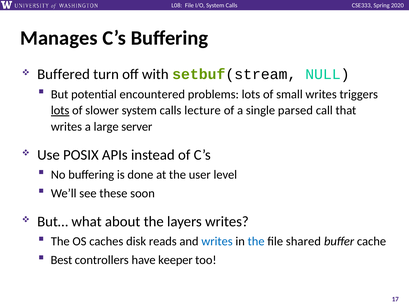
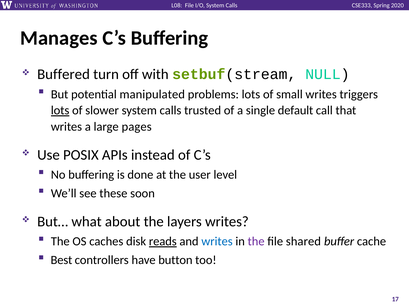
encountered: encountered -> manipulated (152, 94)
lecture: lecture -> trusted (203, 110)
parsed: parsed -> default (296, 110)
server: server -> pages (137, 127)
reads underline: none -> present (163, 241)
the colour: blue -> purple (256, 241)
keeper: keeper -> button (175, 260)
